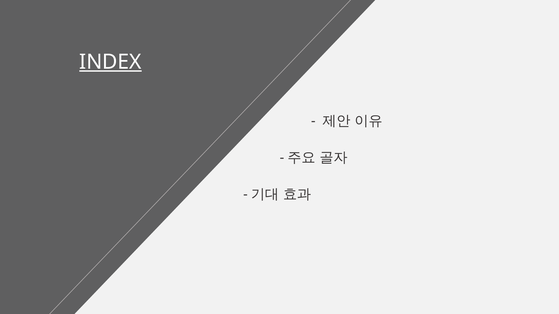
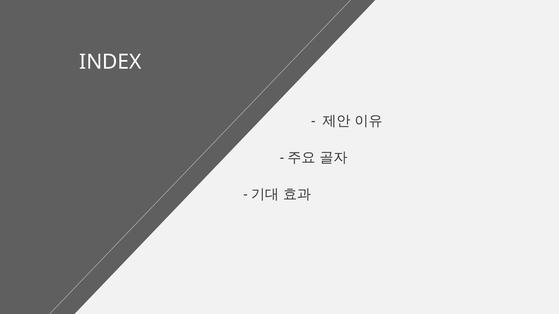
INDEX underline: present -> none (110, 62)
